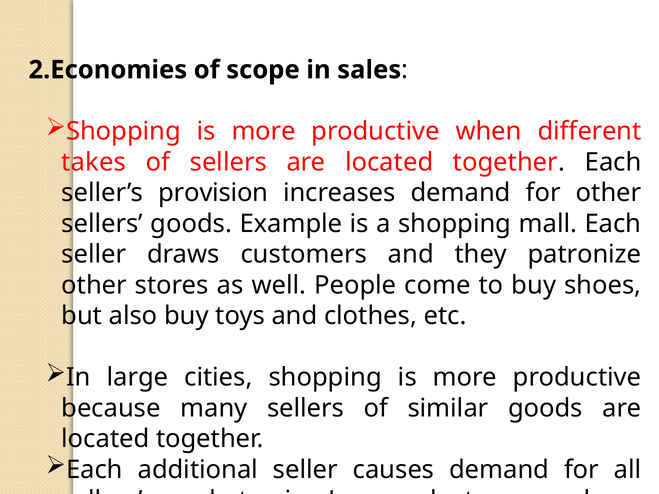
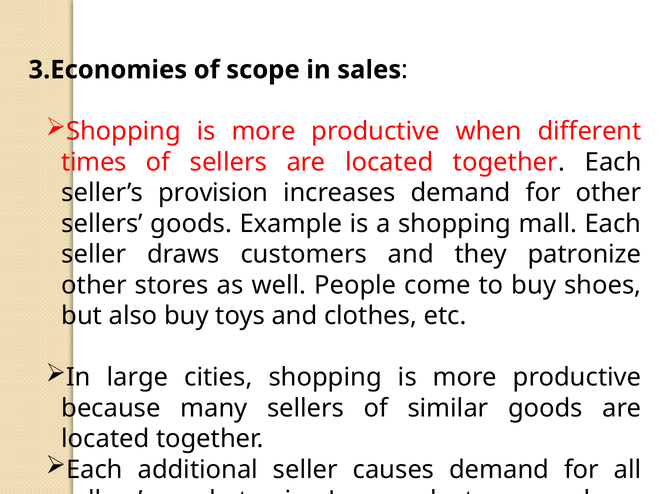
2.Economies: 2.Economies -> 3.Economies (108, 70)
takes: takes -> times (94, 162)
